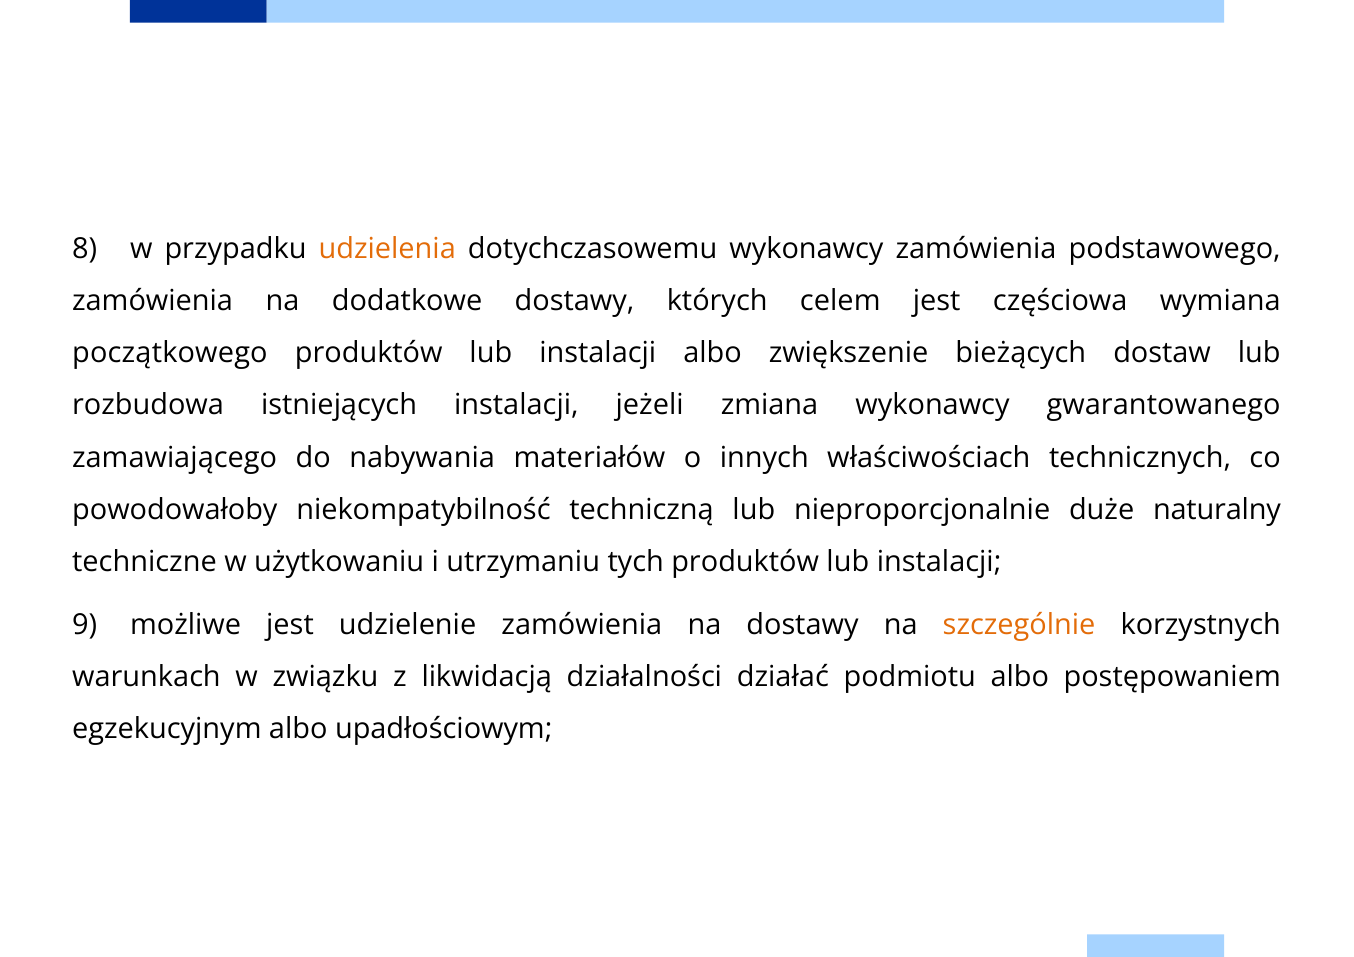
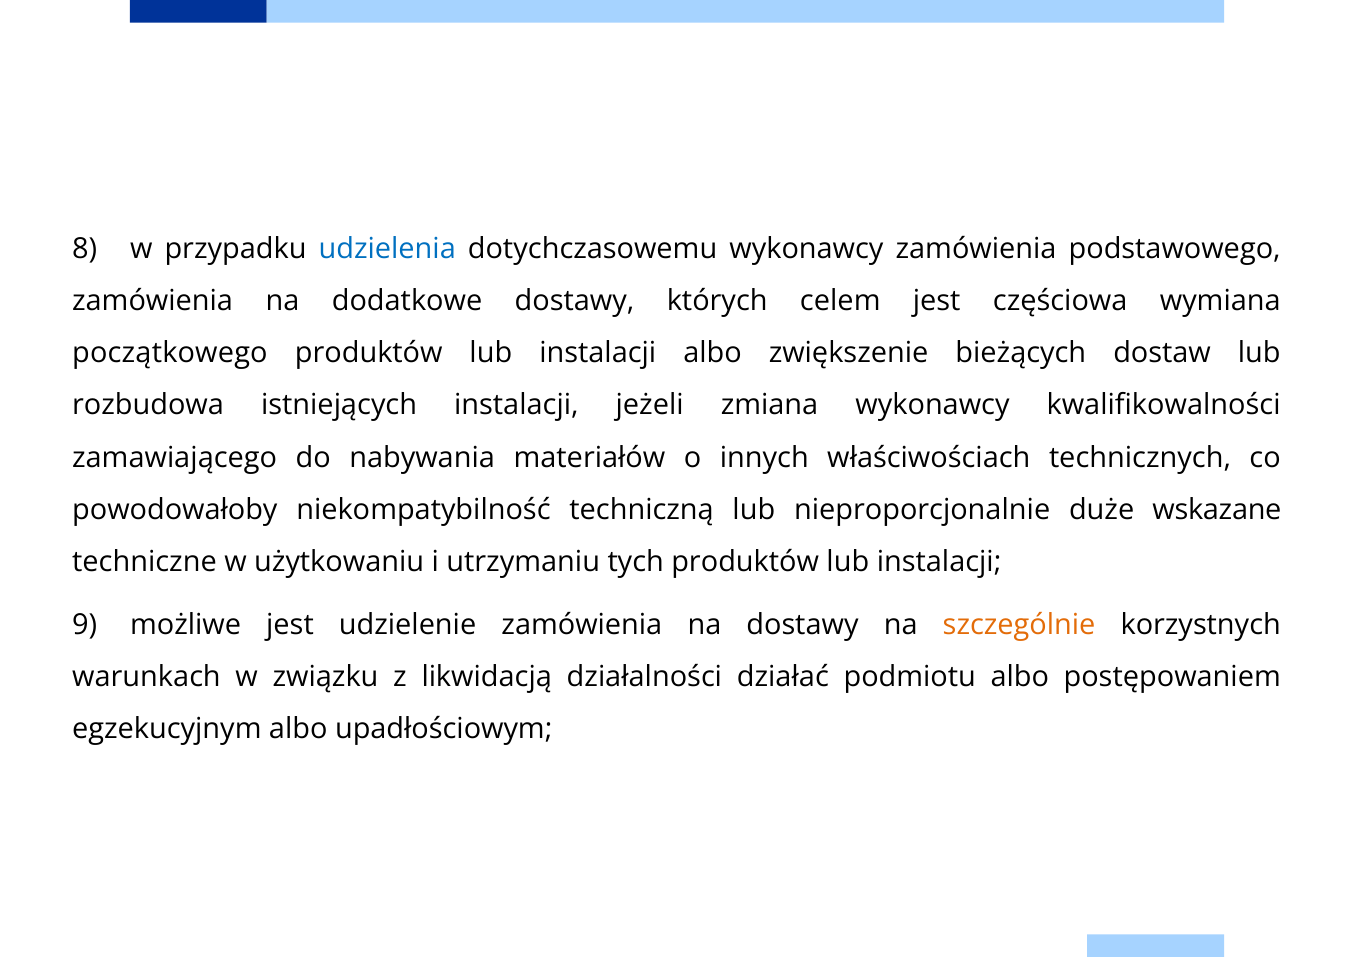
udzielenia colour: orange -> blue (387, 249)
gwarantowanego: gwarantowanego -> kwalifikowalności (1164, 406)
naturalny: naturalny -> wskazane (1217, 510)
